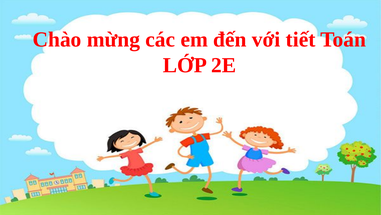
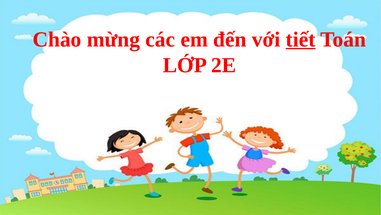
tiết underline: none -> present (301, 39)
